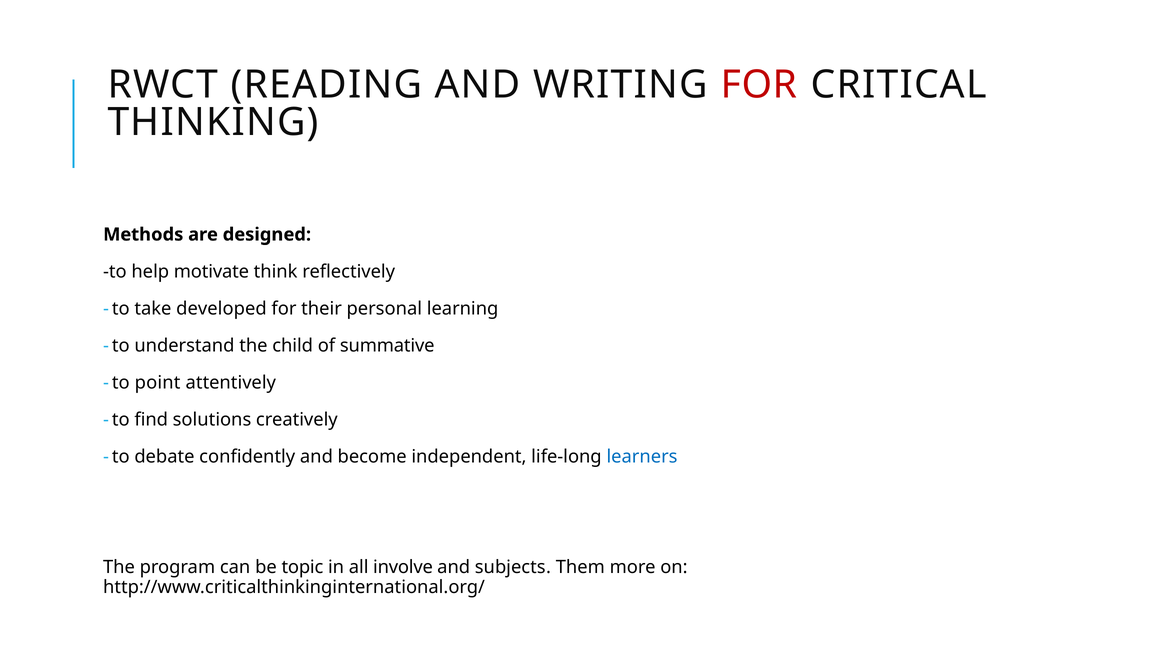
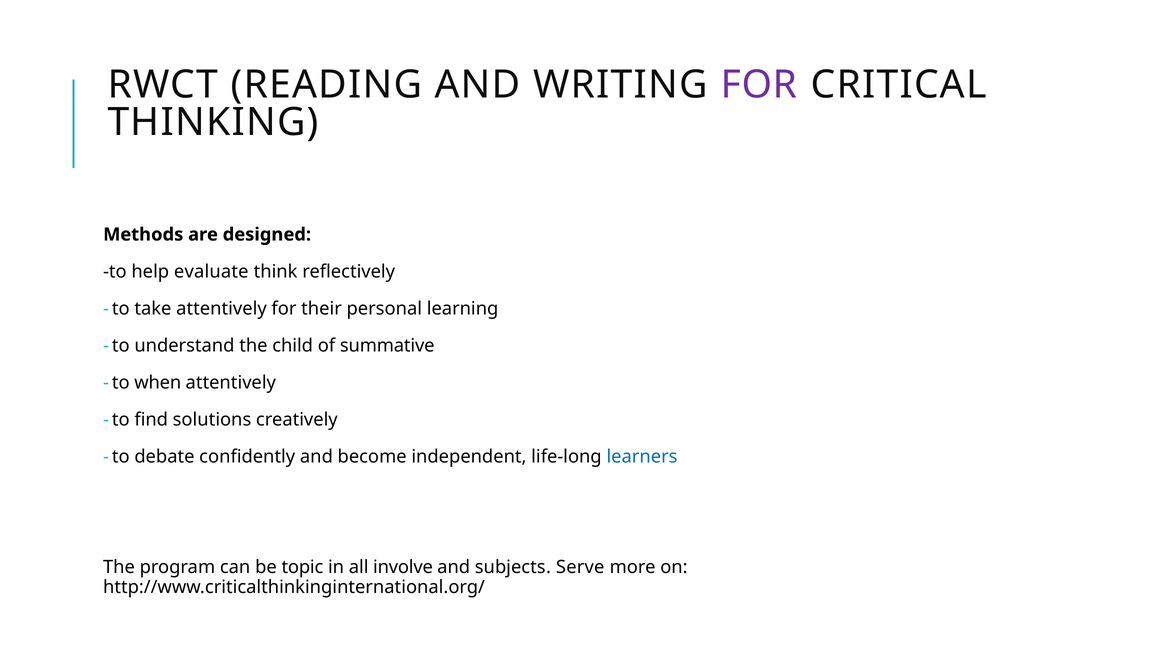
FOR colour: red -> purple (759, 85)
motivate: motivate -> evaluate (211, 272)
take developed: developed -> attentively (221, 308)
point: point -> when (158, 382)
Them: Them -> Serve (580, 567)
